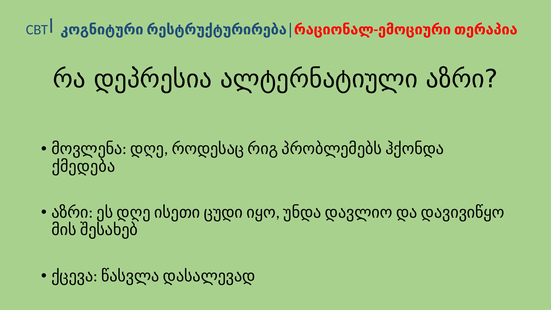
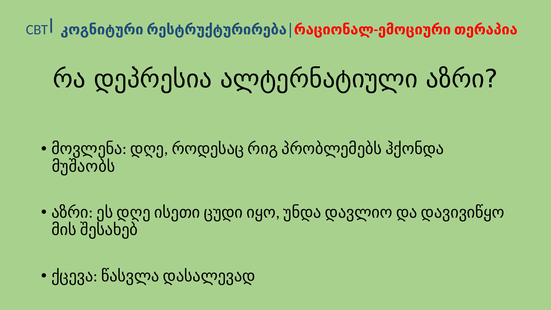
ქმედება: ქმედება -> მუშაობს (83, 166)
